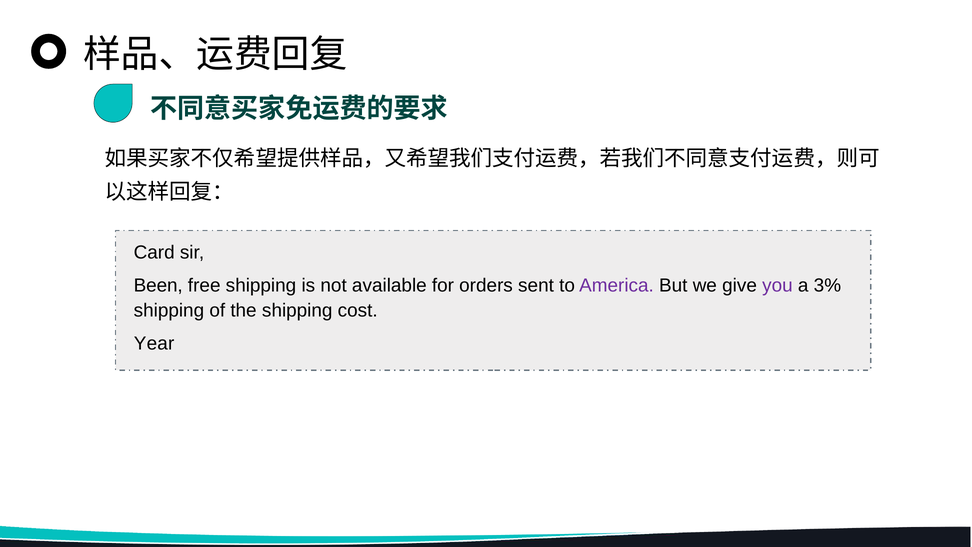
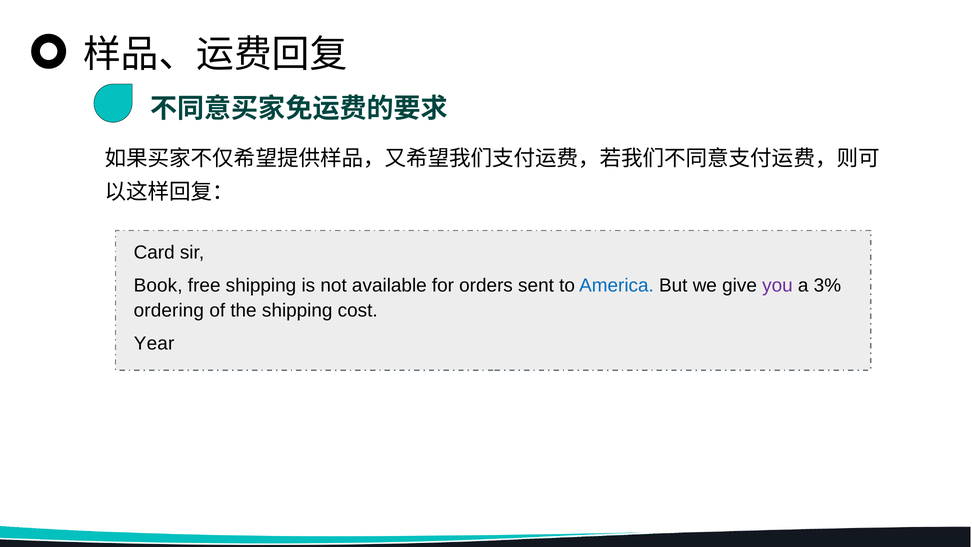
Been: Been -> Book (158, 286)
America colour: purple -> blue (617, 286)
shipping: shipping -> ordering (169, 310)
